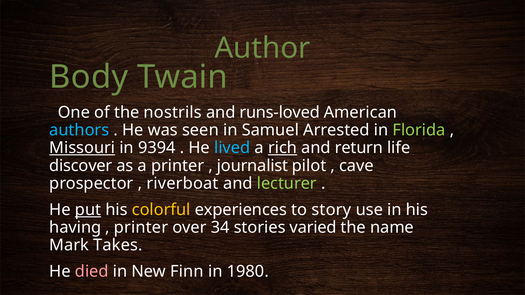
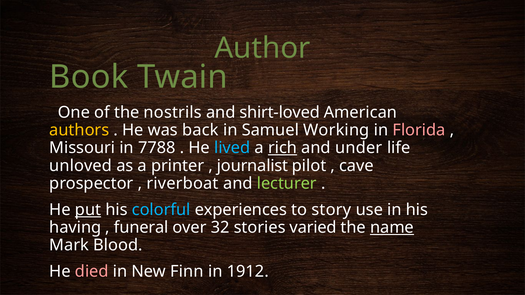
Body: Body -> Book (89, 77)
runs-loved: runs-loved -> shirt-loved (280, 113)
authors colour: light blue -> yellow (79, 130)
seen: seen -> back (200, 130)
Arrested: Arrested -> Working (336, 130)
Florida colour: light green -> pink (419, 130)
Missouri underline: present -> none (82, 148)
9394: 9394 -> 7788 (157, 148)
return: return -> under (359, 148)
discover: discover -> unloved (81, 166)
colorful colour: yellow -> light blue (161, 210)
printer: printer -> funeral (141, 228)
34: 34 -> 32 (220, 228)
name underline: none -> present (392, 228)
Takes: Takes -> Blood (118, 245)
1980: 1980 -> 1912 (248, 272)
